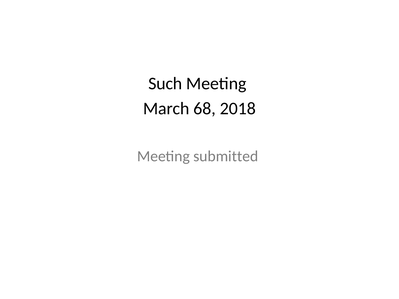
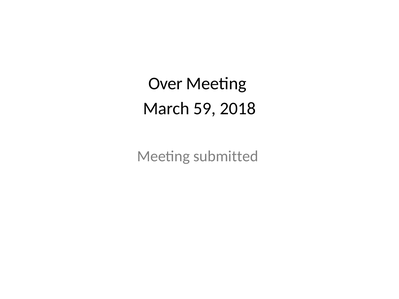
Such: Such -> Over (165, 84)
68: 68 -> 59 (205, 109)
